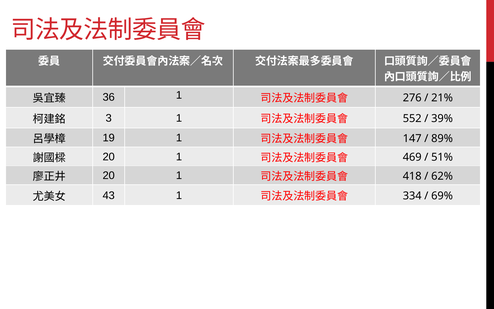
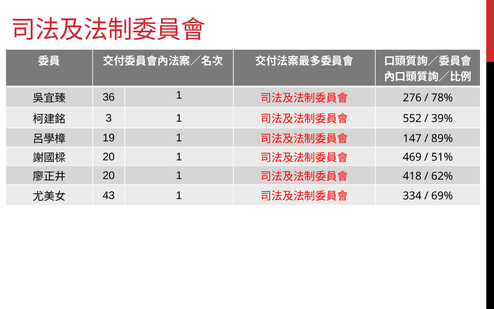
21%: 21% -> 78% (442, 98)
